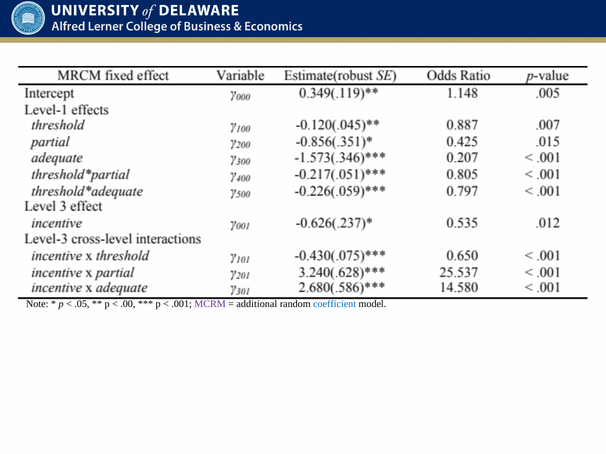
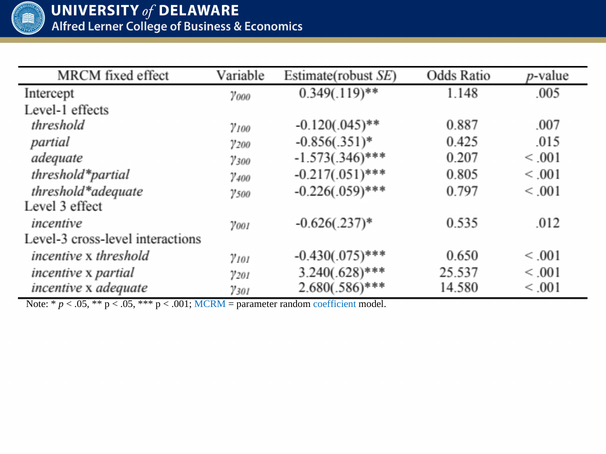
.00: .00 -> .05 (128, 304)
MCRM colour: purple -> blue (210, 304)
additional: additional -> parameter (257, 304)
